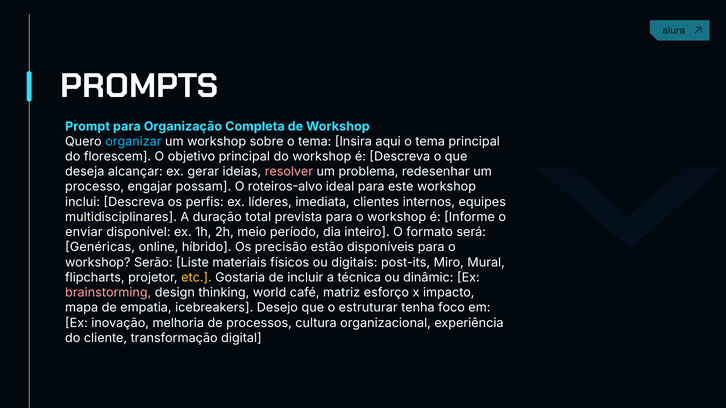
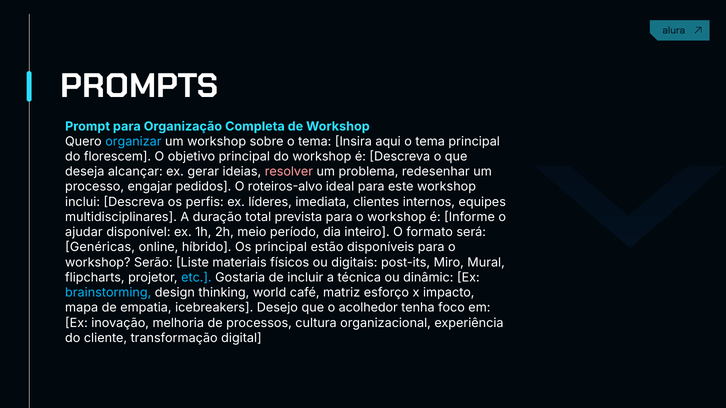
possam: possam -> pedidos (204, 187)
enviar: enviar -> ajudar (84, 232)
Os precisão: precisão -> principal (281, 248)
etc colour: yellow -> light blue (196, 278)
brainstorming colour: pink -> light blue (108, 293)
estruturar: estruturar -> acolhedor (368, 308)
